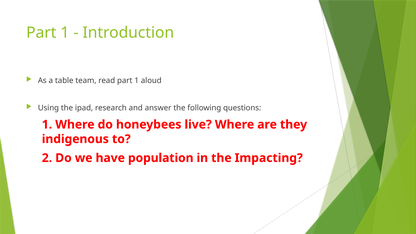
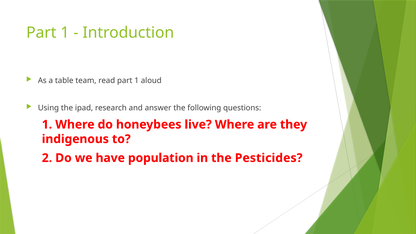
Impacting: Impacting -> Pesticides (269, 158)
